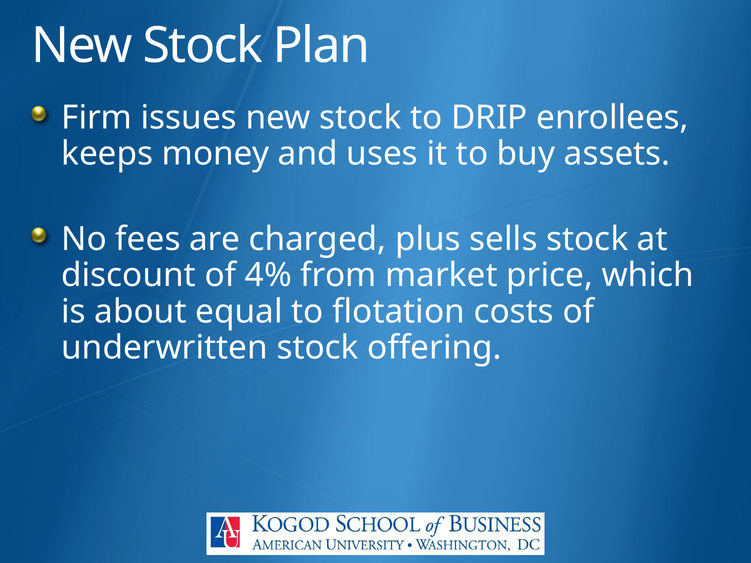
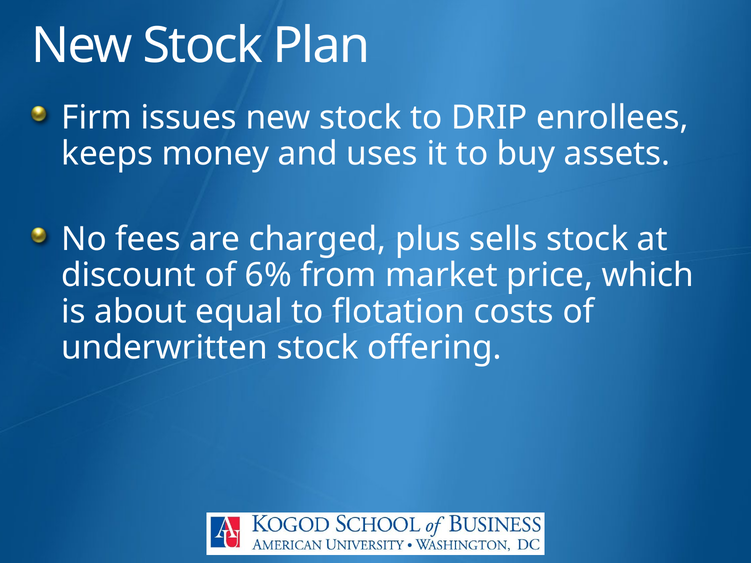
4%: 4% -> 6% (268, 276)
